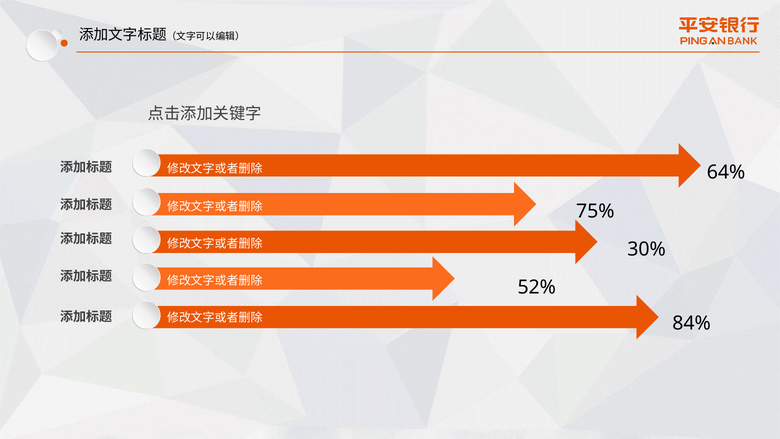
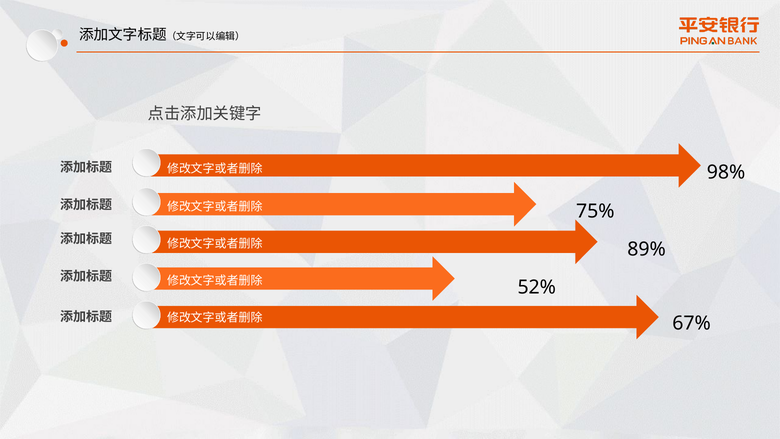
64%: 64% -> 98% (726, 172)
30%: 30% -> 89% (647, 249)
84%: 84% -> 67% (691, 323)
